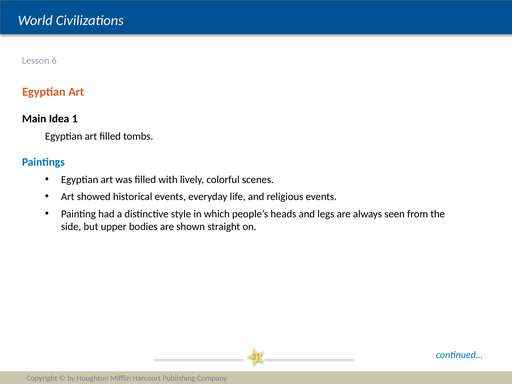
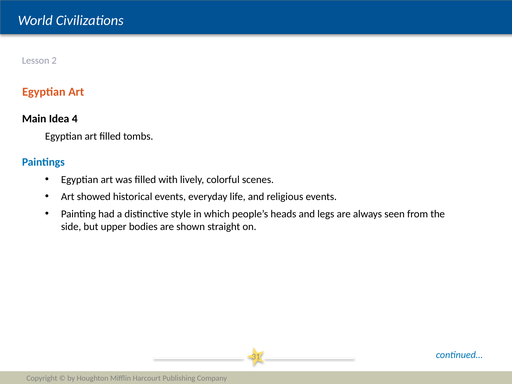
6: 6 -> 2 (54, 60)
1: 1 -> 4 (75, 119)
